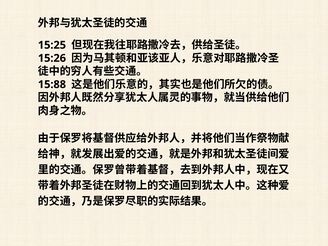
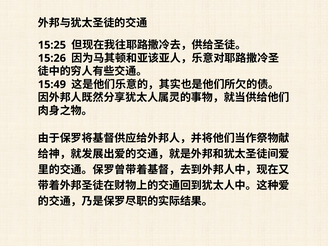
15:88: 15:88 -> 15:49 (52, 84)
